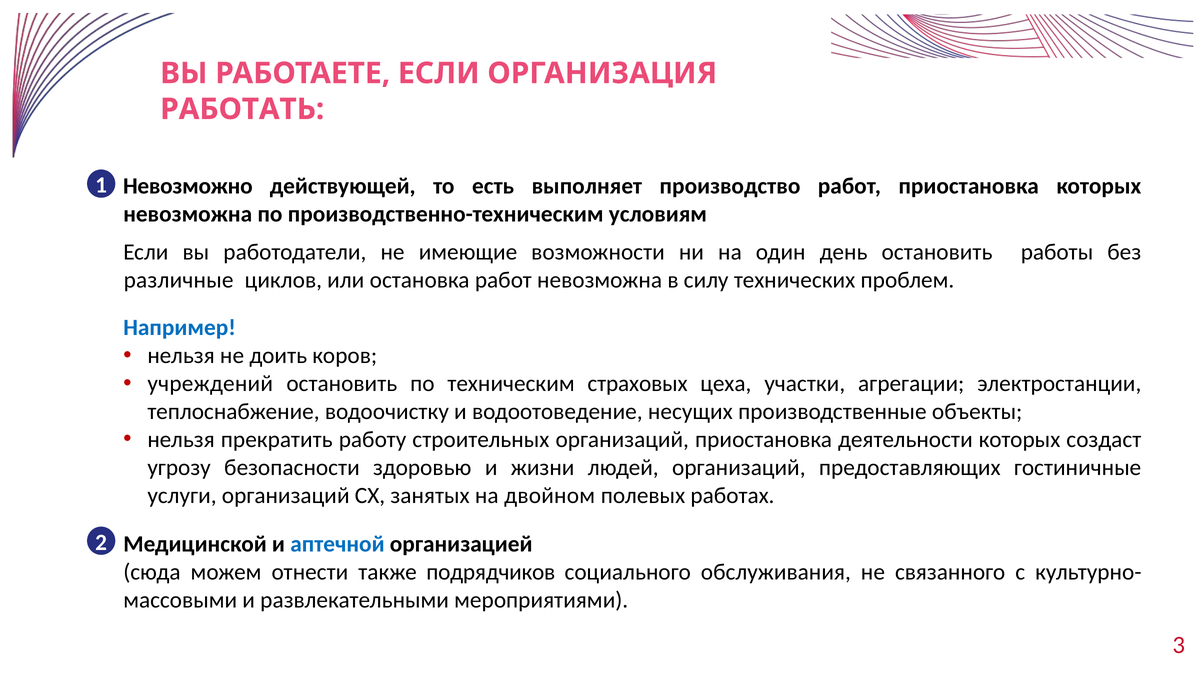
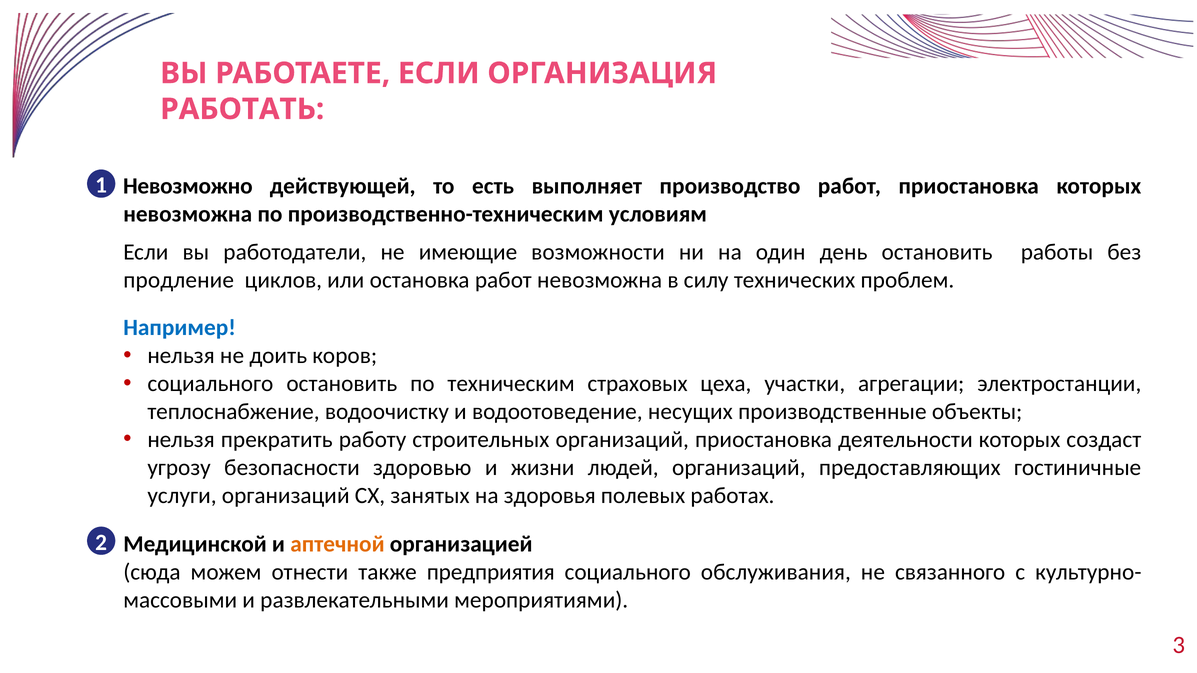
различные: различные -> продление (179, 280)
учреждений: учреждений -> социального (210, 384)
двойном: двойном -> здоровья (550, 496)
аптечной colour: blue -> orange (337, 544)
подрядчиков: подрядчиков -> предприятия (491, 572)
